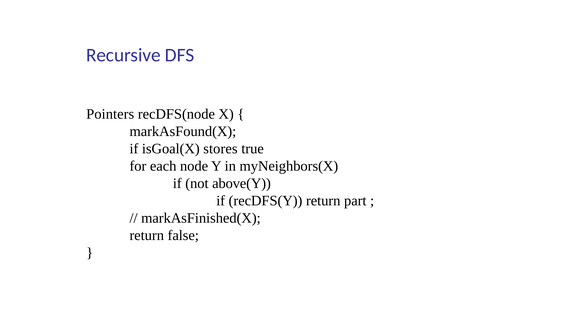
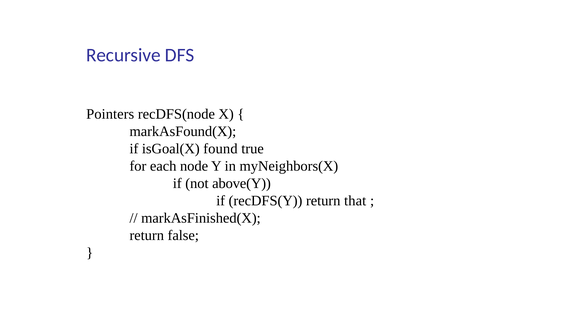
stores: stores -> found (220, 149)
part: part -> that (355, 201)
